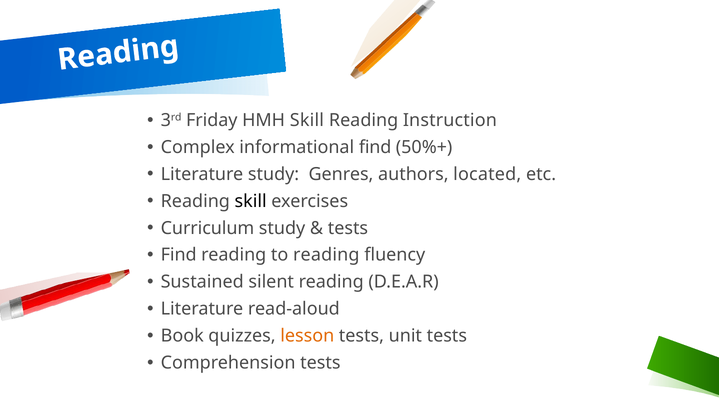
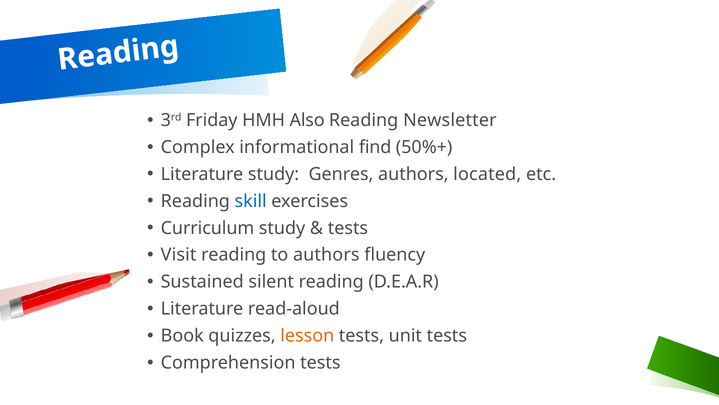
HMH Skill: Skill -> Also (307, 120)
Instruction: Instruction -> Newsletter (450, 120)
skill colour: black -> blue (251, 201)
Find: Find -> Visit (179, 255)
to reading: reading -> authors (326, 255)
